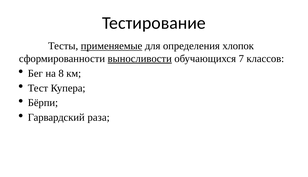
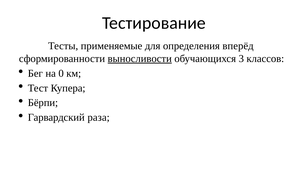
применяемые underline: present -> none (112, 46)
хлопок: хлопок -> вперёд (238, 46)
7: 7 -> 3 (241, 59)
8: 8 -> 0 (61, 73)
